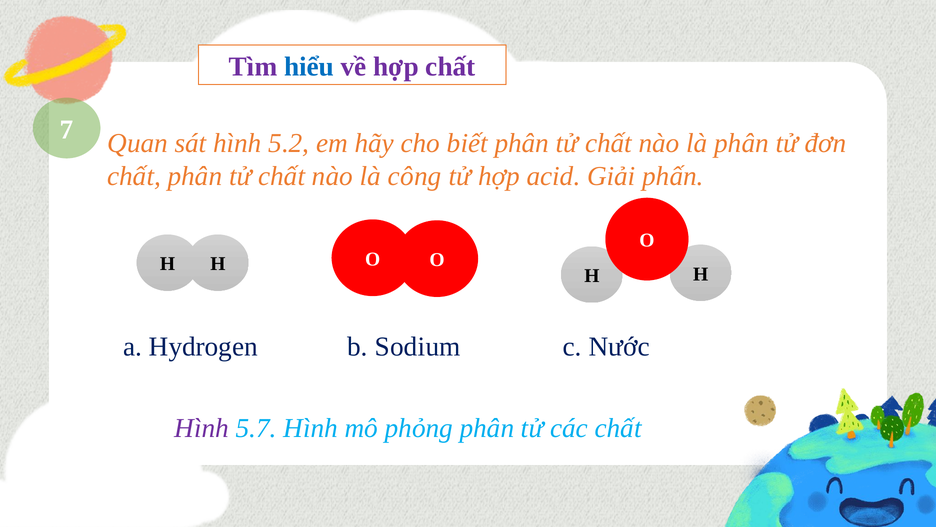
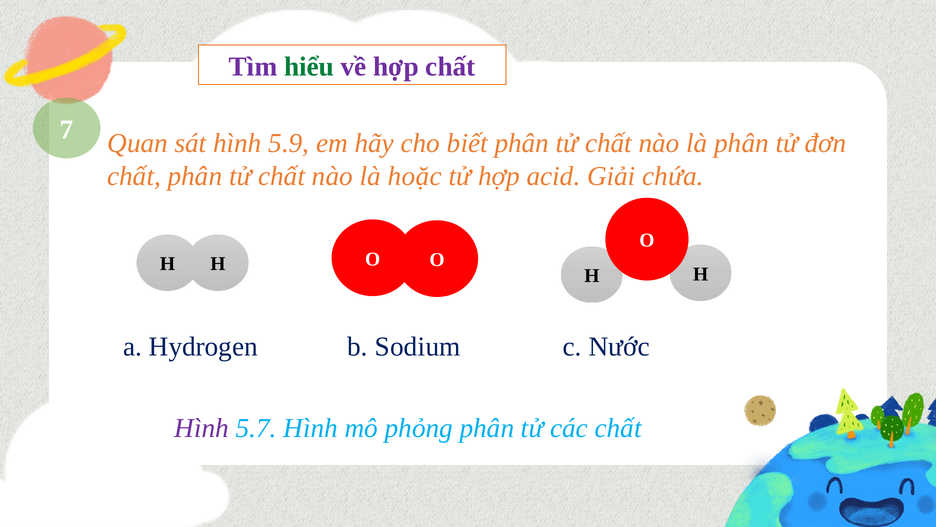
hiểu colour: blue -> green (309, 67)
5.2: 5.2 -> 5.9 (289, 143)
công: công -> hoặc (415, 176)
phấn: phấn -> chứa (673, 176)
